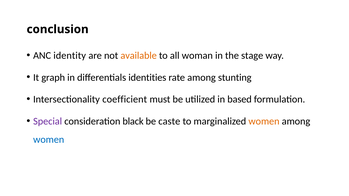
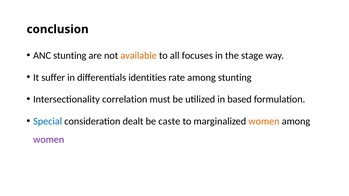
ANC identity: identity -> stunting (70, 56)
woman: woman -> focuses (197, 56)
graph: graph -> suffer (53, 78)
coefficient: coefficient -> correlation (125, 99)
Special colour: purple -> blue (48, 121)
black: black -> dealt (133, 121)
women colour: blue -> purple (49, 140)
